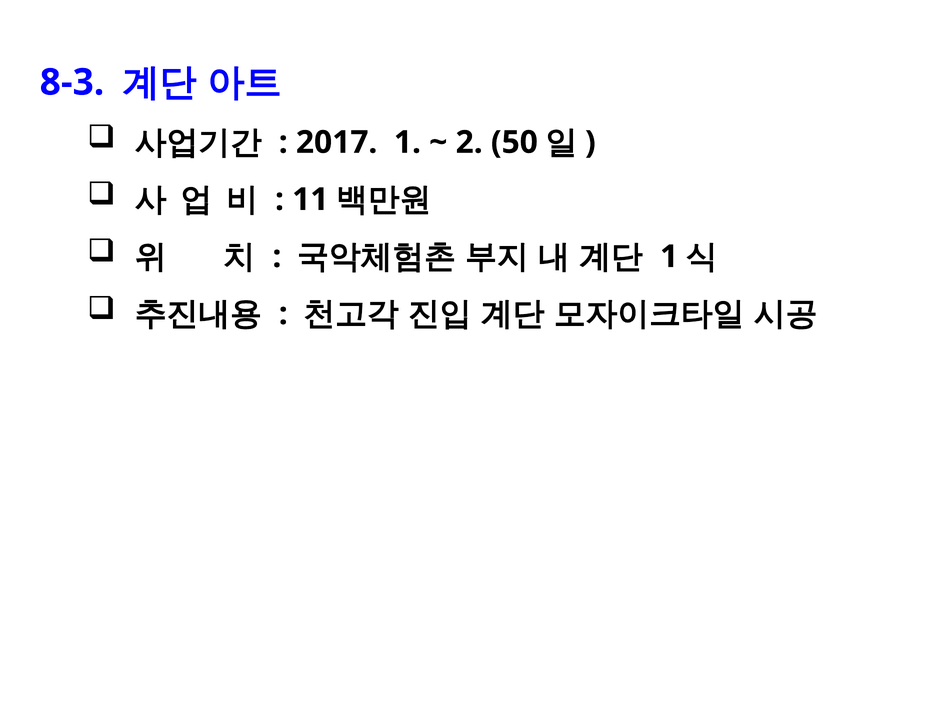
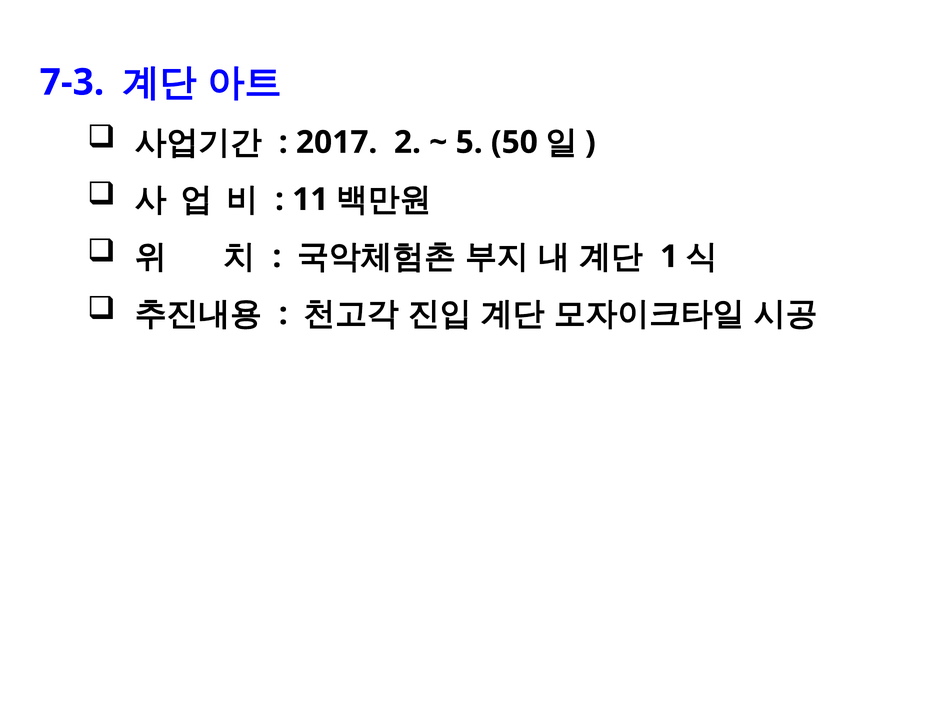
8-3: 8-3 -> 7-3 (72, 82)
2017 1: 1 -> 2 (407, 142)
2: 2 -> 5 (469, 142)
